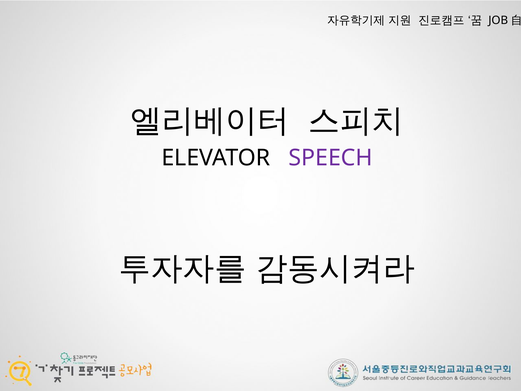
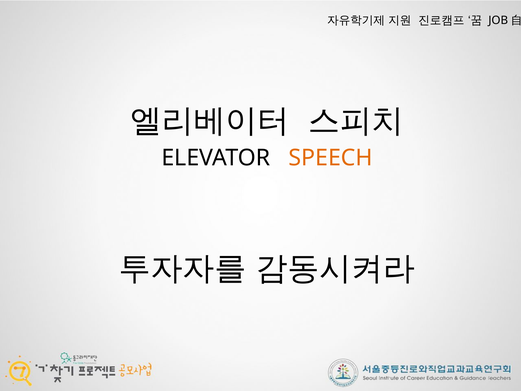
SPEECH colour: purple -> orange (331, 158)
